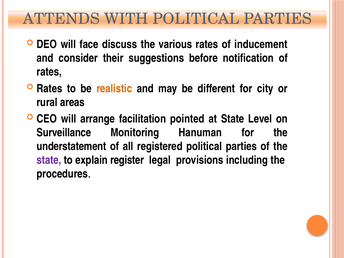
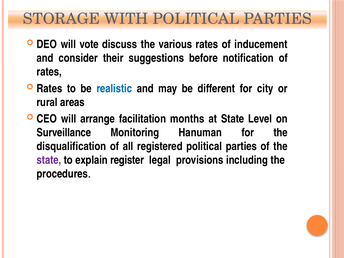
ATTENDS: ATTENDS -> STORAGE (61, 19)
face: face -> vote (89, 44)
realistic colour: orange -> blue (114, 88)
pointed: pointed -> months (187, 119)
understatement: understatement -> disqualification (71, 146)
